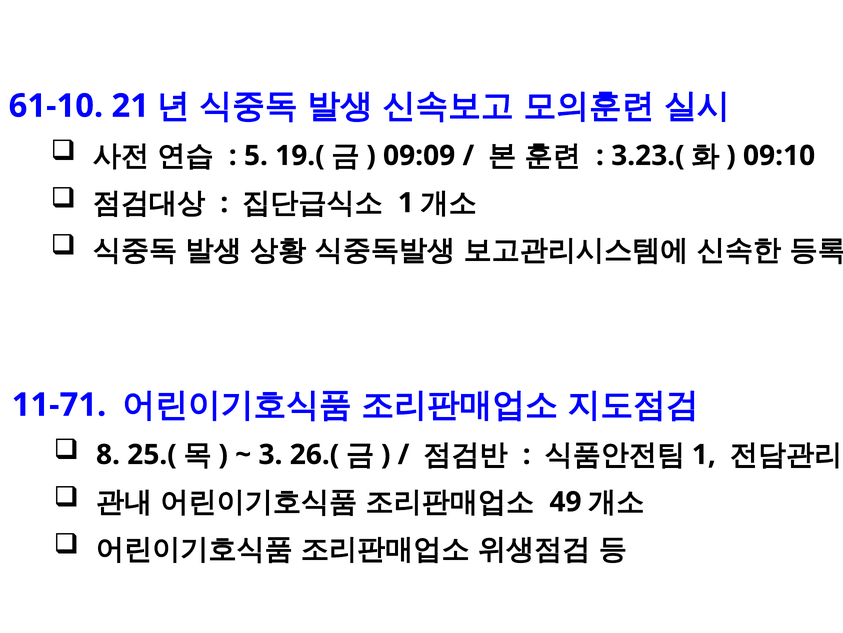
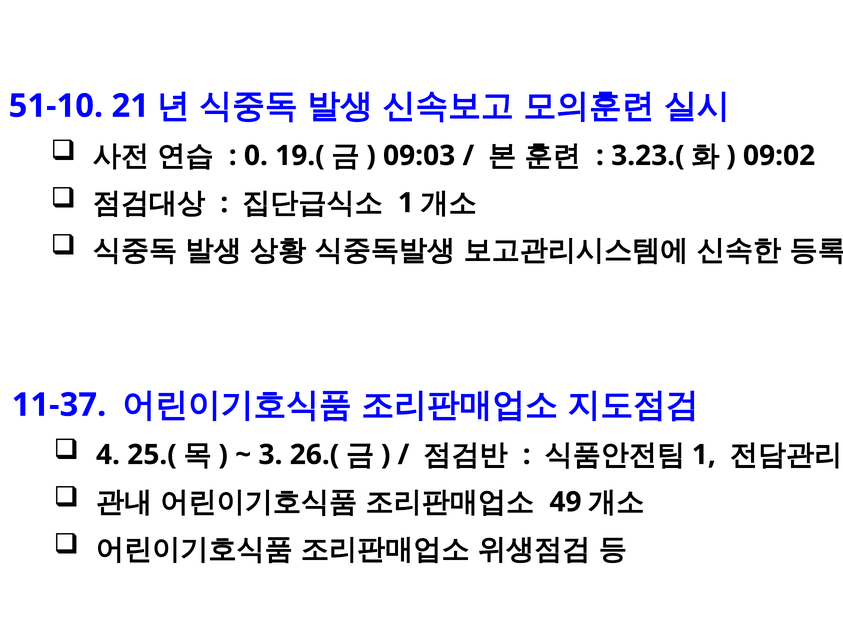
61-10: 61-10 -> 51-10 (56, 106)
5: 5 -> 0 (256, 156)
09:09: 09:09 -> 09:03 (419, 156)
09:10: 09:10 -> 09:02 (779, 156)
11-71: 11-71 -> 11-37 (59, 404)
8: 8 -> 4 (108, 454)
